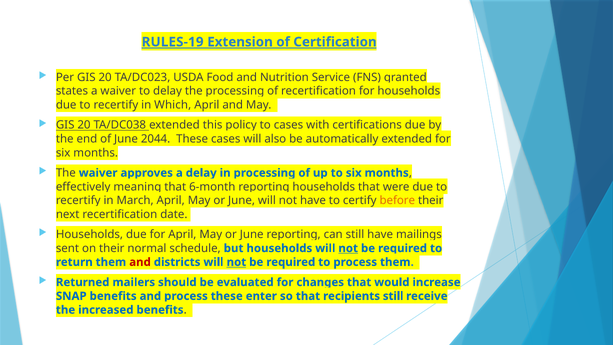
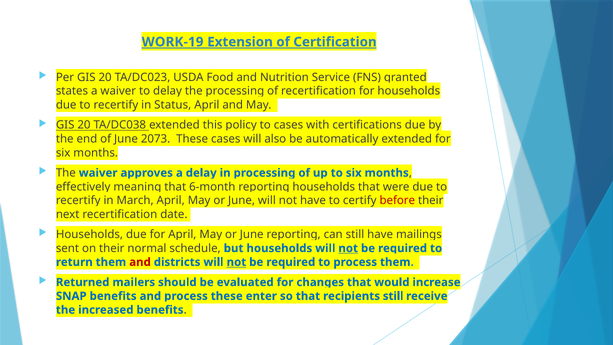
RULES-19: RULES-19 -> WORK-19 (173, 42)
Which: Which -> Status (173, 105)
2044: 2044 -> 2073 (156, 139)
before colour: orange -> red (397, 200)
